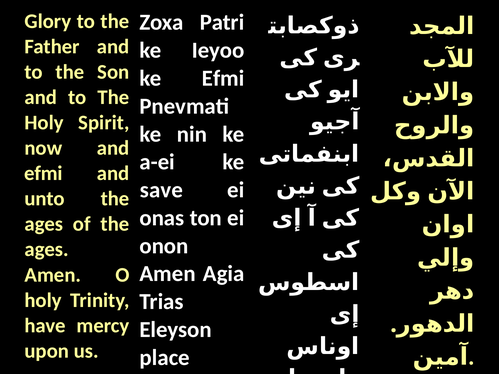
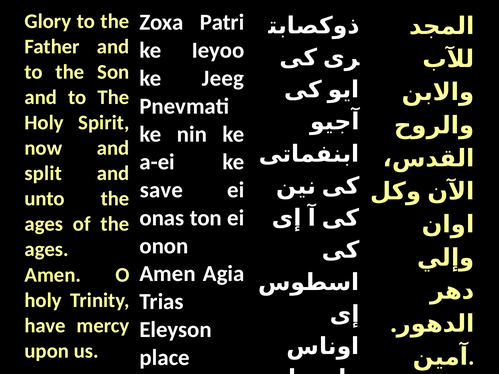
ke Efmi: Efmi -> Jeeg (223, 78)
efmi: efmi -> split (43, 173)
